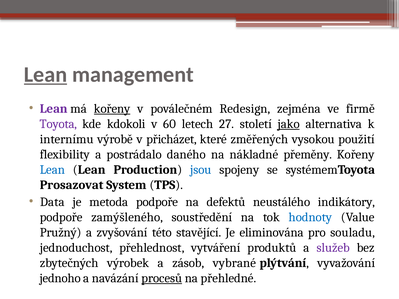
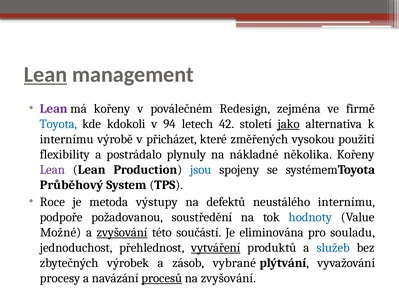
kořeny underline: present -> none (112, 109)
Toyota colour: purple -> blue (58, 124)
60: 60 -> 94 (170, 124)
27: 27 -> 42 (227, 124)
daného: daného -> plynuly (186, 155)
přeměny: přeměny -> několika (308, 155)
Lean colour: blue -> purple (52, 170)
Prosazovat: Prosazovat -> Průběhový (72, 185)
Data: Data -> Roce (52, 202)
metoda podpoře: podpoře -> výstupy (157, 202)
neustálého indikátory: indikátory -> internímu (346, 202)
zamýšleného: zamýšleného -> požadovanou (127, 217)
Pružný: Pružný -> Možné (61, 233)
zvyšování underline: none -> present (122, 233)
stavějící: stavějící -> součástí (199, 233)
vytváření underline: none -> present (216, 248)
služeb colour: purple -> blue (333, 248)
jednoho: jednoho -> procesy (60, 278)
na přehledné: přehledné -> zvyšování (228, 278)
